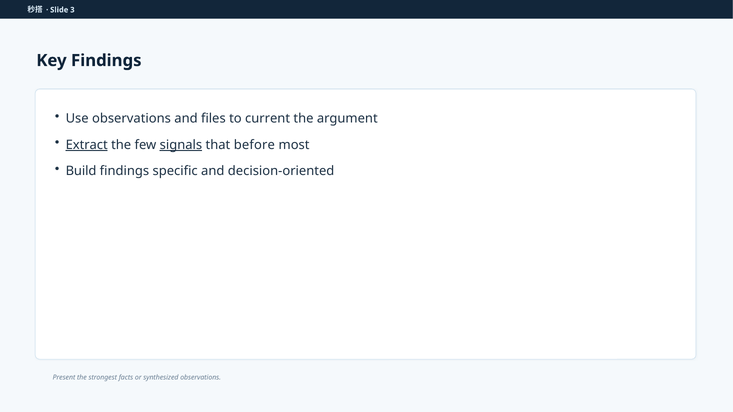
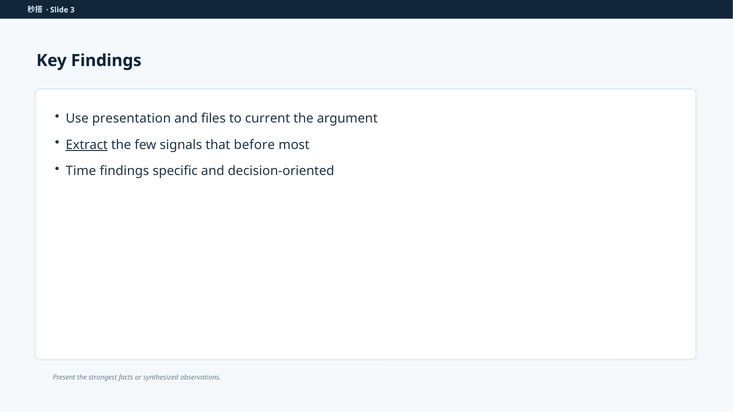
Use observations: observations -> presentation (131, 119)
signals underline: present -> none (181, 145)
Build: Build -> Time (81, 171)
